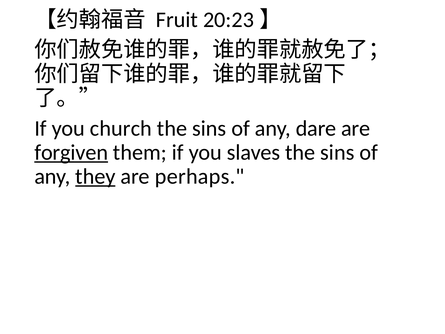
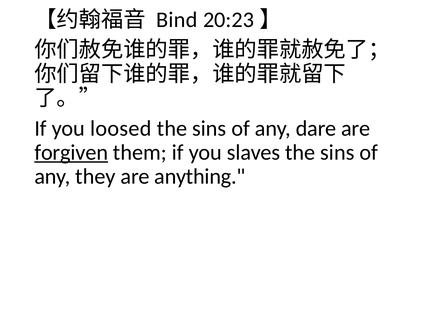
Fruit: Fruit -> Bind (177, 20)
church: church -> loosed (121, 128)
they underline: present -> none (95, 176)
perhaps: perhaps -> anything (200, 176)
